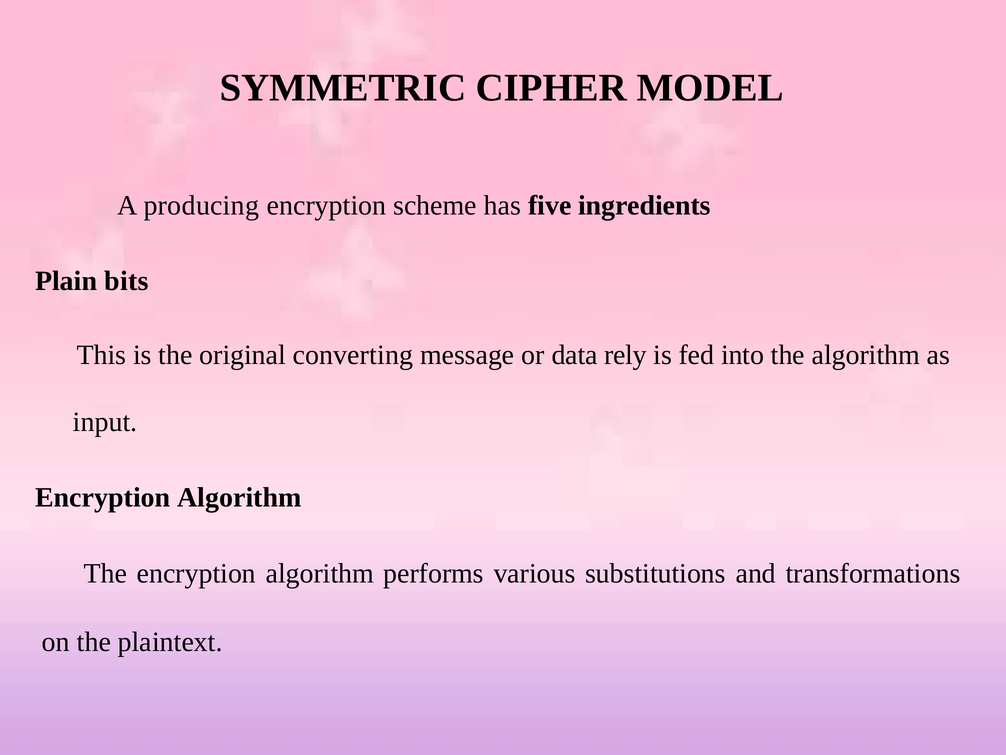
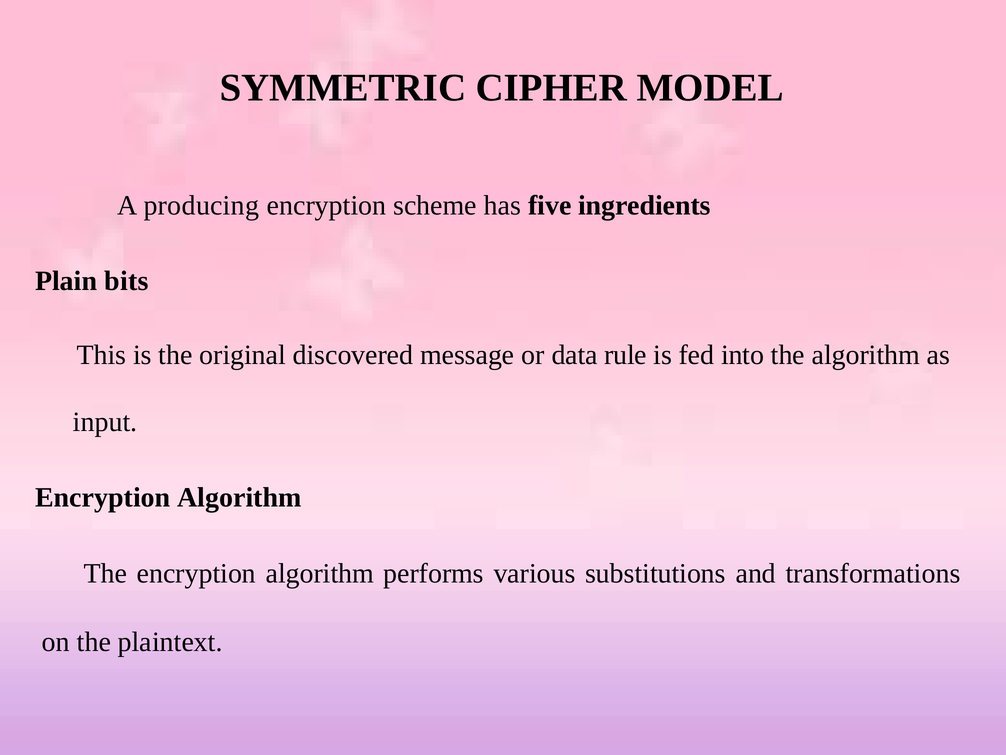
converting: converting -> discovered (353, 355)
rely: rely -> rule (626, 355)
